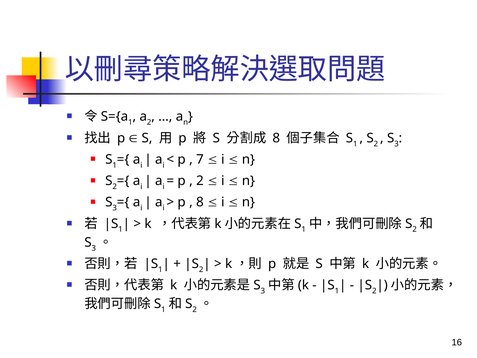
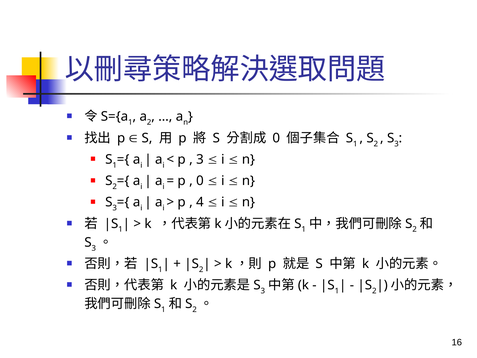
8: 8 -> 0 (276, 138)
7: 7 -> 3 (200, 159)
2: 2 -> 0 (200, 181)
8: 8 -> 4 (200, 202)
